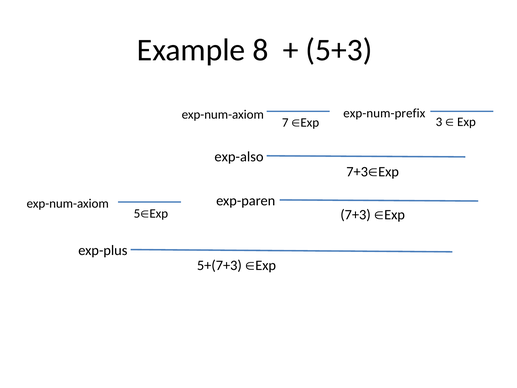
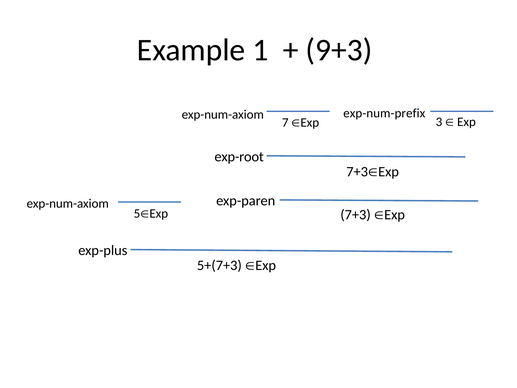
8: 8 -> 1 (260, 50)
5+3: 5+3 -> 9+3 (339, 50)
exp-also: exp-also -> exp-root (239, 157)
